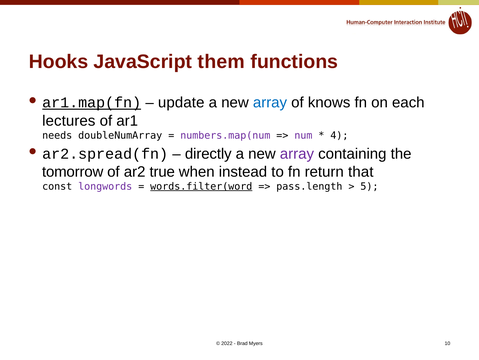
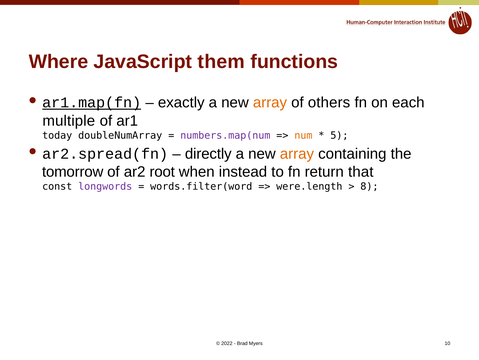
Hooks: Hooks -> Where (58, 62)
update: update -> exactly (181, 102)
array colour: blue -> orange (270, 102)
knows: knows -> others (329, 102)
lectures: lectures -> multiple (69, 120)
needs: needs -> today (57, 135)
num colour: purple -> orange (303, 135)
4: 4 -> 5 (339, 135)
array colour: purple -> orange (297, 153)
true: true -> root (162, 171)
words.filter(word underline: present -> none (201, 186)
pass.length: pass.length -> were.length (309, 186)
5: 5 -> 8 (369, 186)
